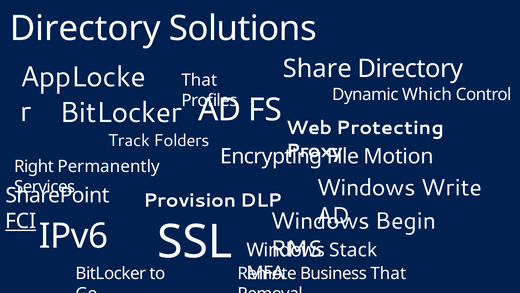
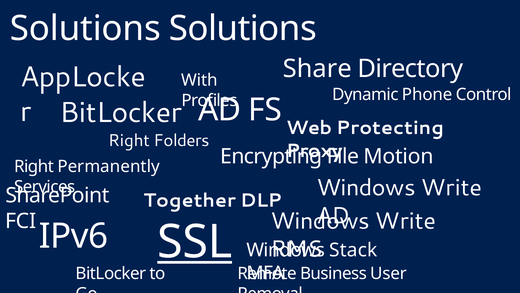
Directory: Directory -> Solutions (85, 28)
That: That -> With (199, 80)
Which: Which -> Phone (427, 94)
Track: Track -> Right (129, 140)
Provision: Provision -> Together (190, 200)
Begin: Begin -> Write (406, 221)
FCI underline: present -> none (21, 221)
SSL underline: none -> present (195, 242)
Business That: That -> User (388, 273)
